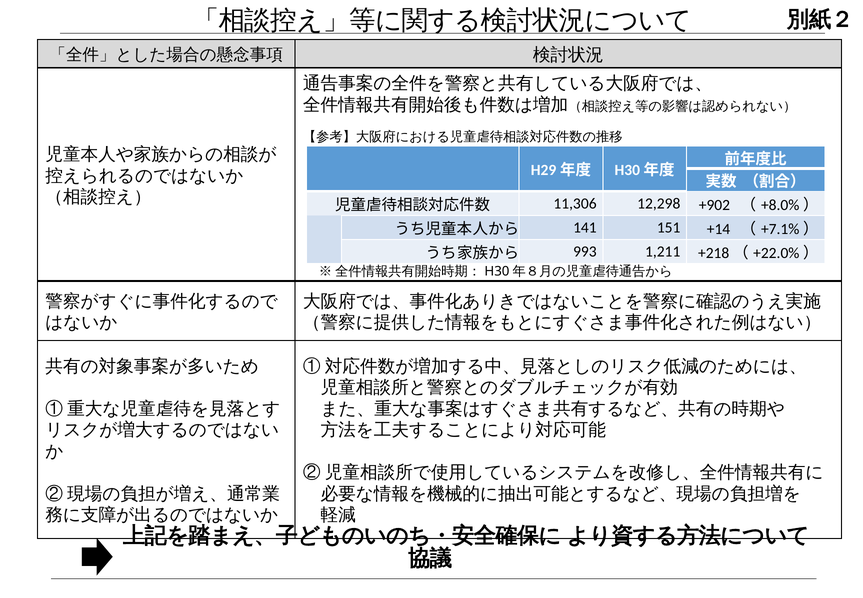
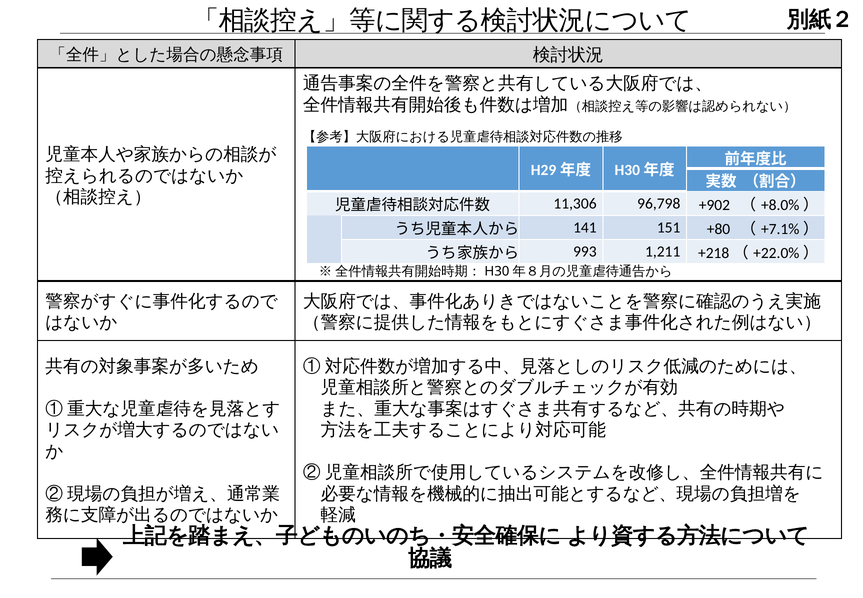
12,298: 12,298 -> 96,798 (659, 203)
+14: +14 -> +80 (719, 229)
